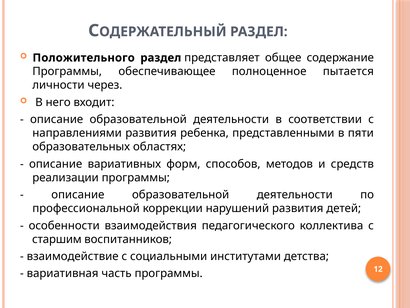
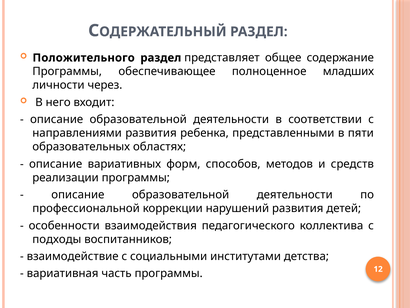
пытается: пытается -> младших (348, 71)
старшим: старшим -> подходы (57, 239)
